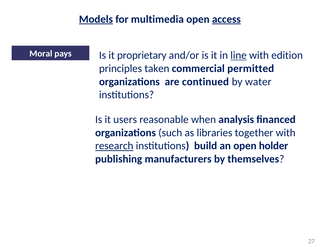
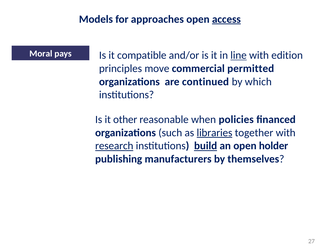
Models underline: present -> none (96, 19)
multimedia: multimedia -> approaches (157, 19)
proprietary: proprietary -> compatible (142, 55)
taken: taken -> move (157, 68)
water: water -> which (258, 82)
users: users -> other (125, 119)
analysis: analysis -> policies (236, 119)
libraries underline: none -> present (215, 133)
build underline: none -> present (206, 146)
